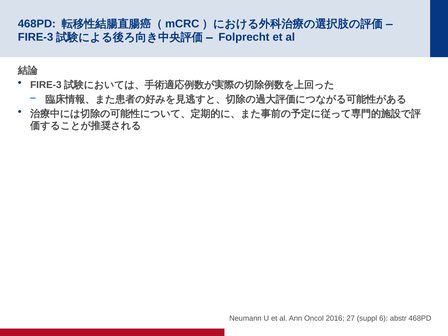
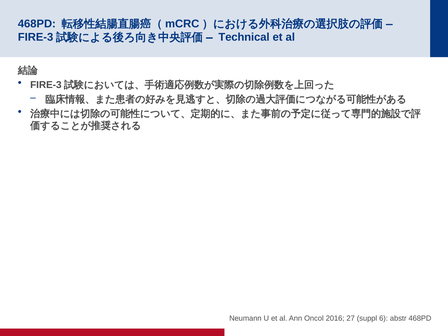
Folprecht: Folprecht -> Technical (244, 37)
